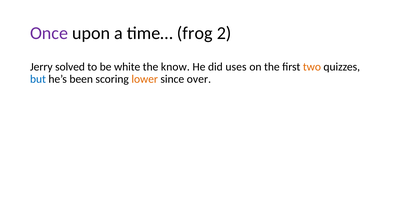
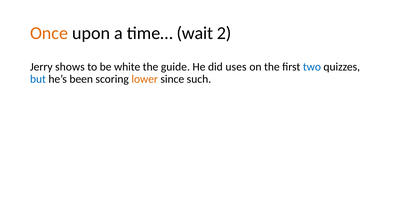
Once colour: purple -> orange (49, 33)
frog: frog -> wait (195, 33)
solved: solved -> shows (70, 67)
know: know -> guide (175, 67)
two colour: orange -> blue (312, 67)
over: over -> such (199, 79)
